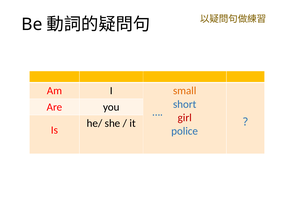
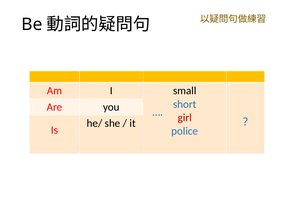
small colour: orange -> black (185, 91)
